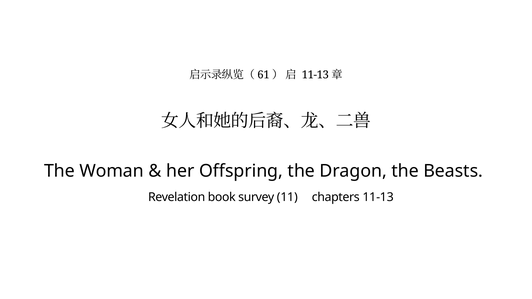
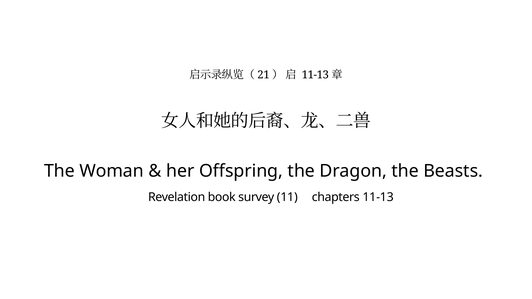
61: 61 -> 21 (263, 75)
